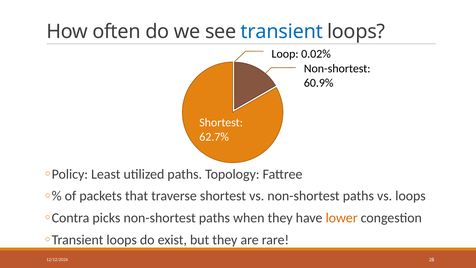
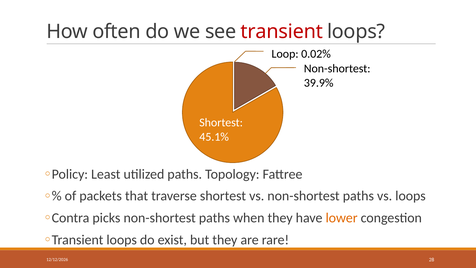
transient colour: blue -> red (282, 32)
60.9%: 60.9% -> 39.9% (319, 83)
62.7%: 62.7% -> 45.1% (214, 137)
